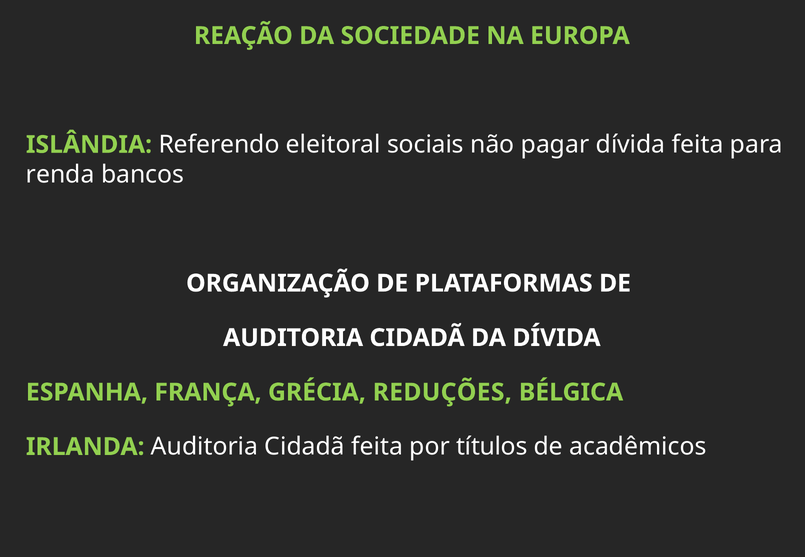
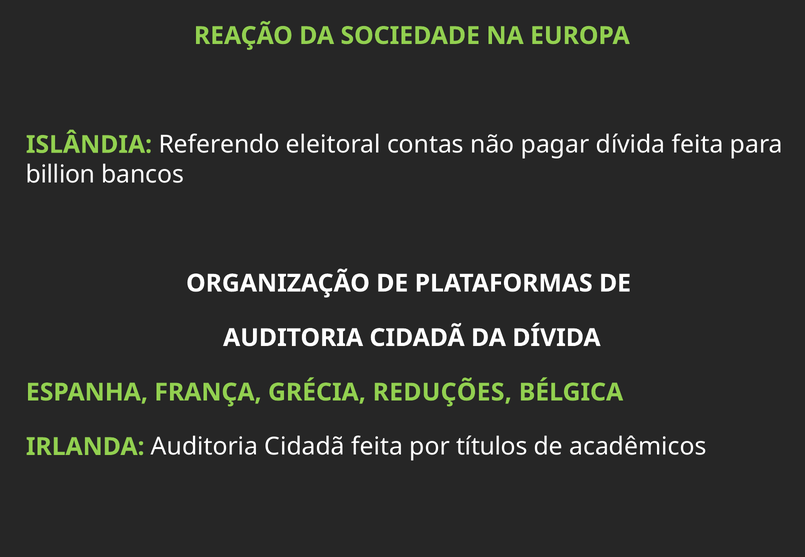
sociais: sociais -> contas (425, 145)
renda: renda -> billion (60, 174)
